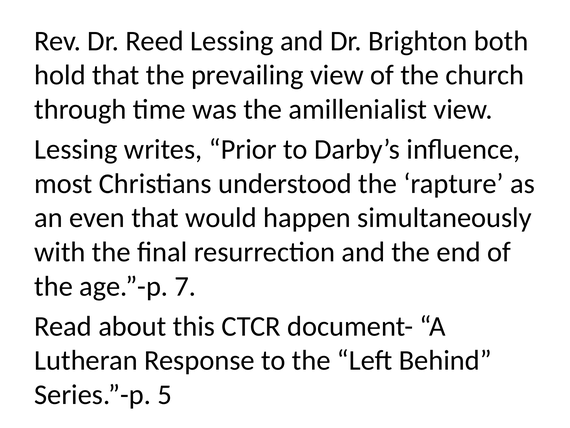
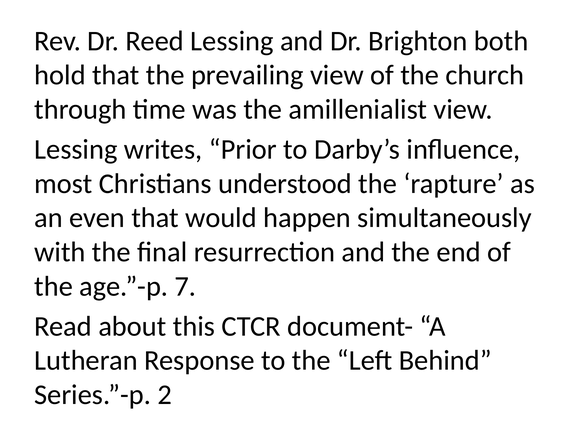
5: 5 -> 2 (165, 394)
